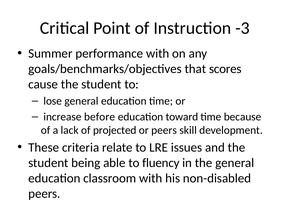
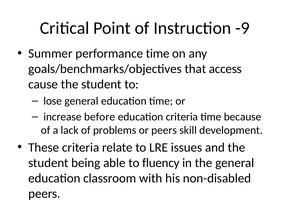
-3: -3 -> -9 (242, 28)
performance with: with -> time (158, 54)
scores: scores -> access (225, 69)
education toward: toward -> criteria (182, 117)
projected: projected -> problems (115, 131)
